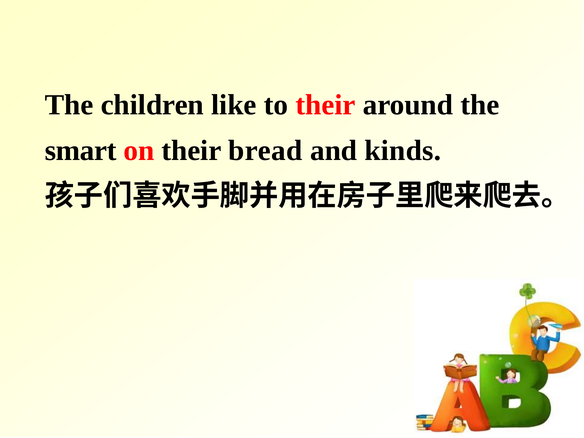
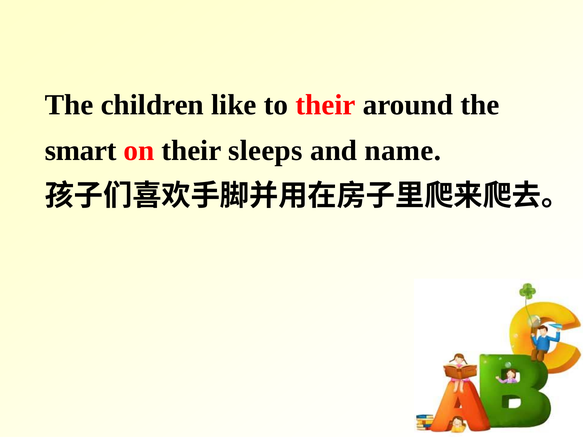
bread: bread -> sleeps (265, 150)
kinds: kinds -> name (403, 150)
